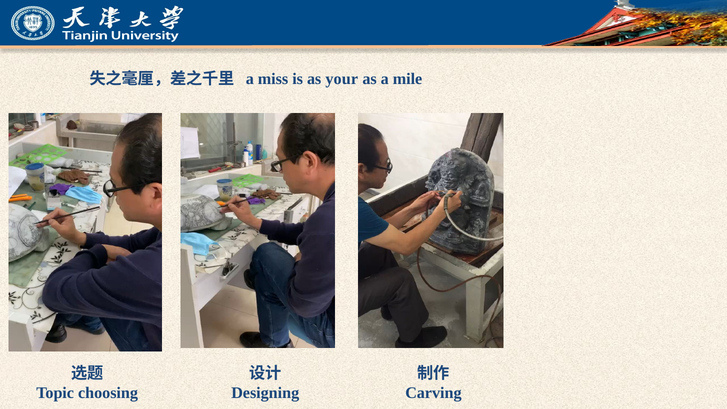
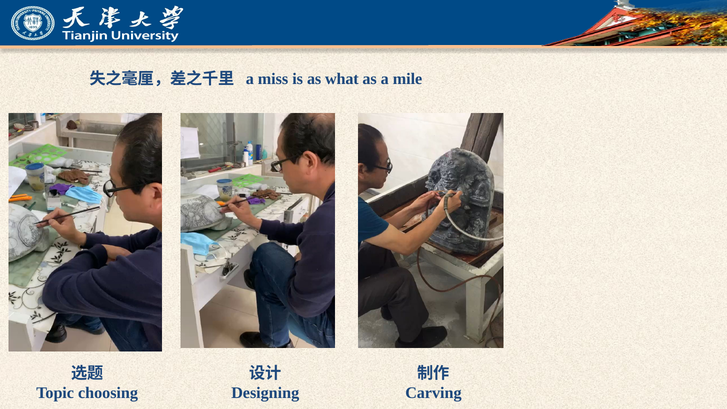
your: your -> what (342, 79)
